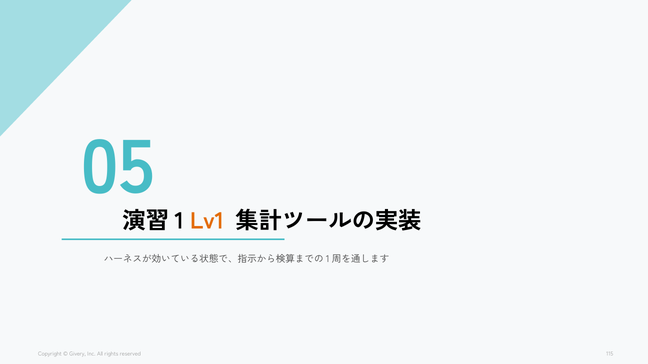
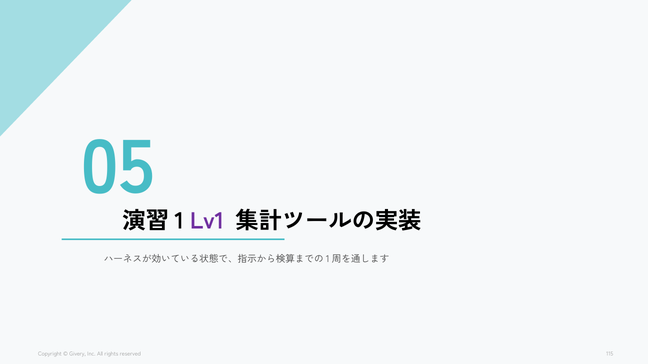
Lv1 colour: orange -> purple (207, 222)
